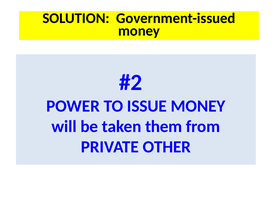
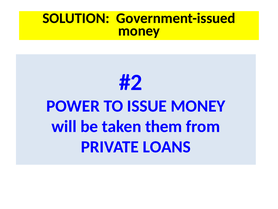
OTHER: OTHER -> LOANS (167, 147)
